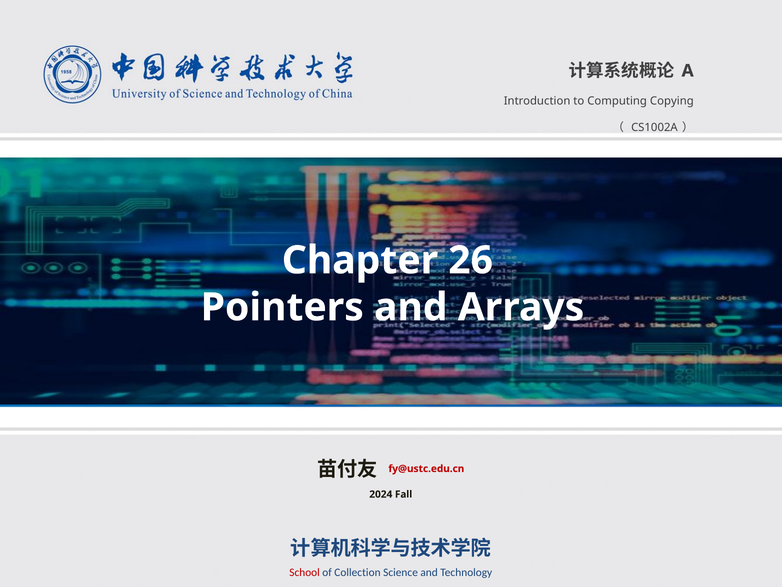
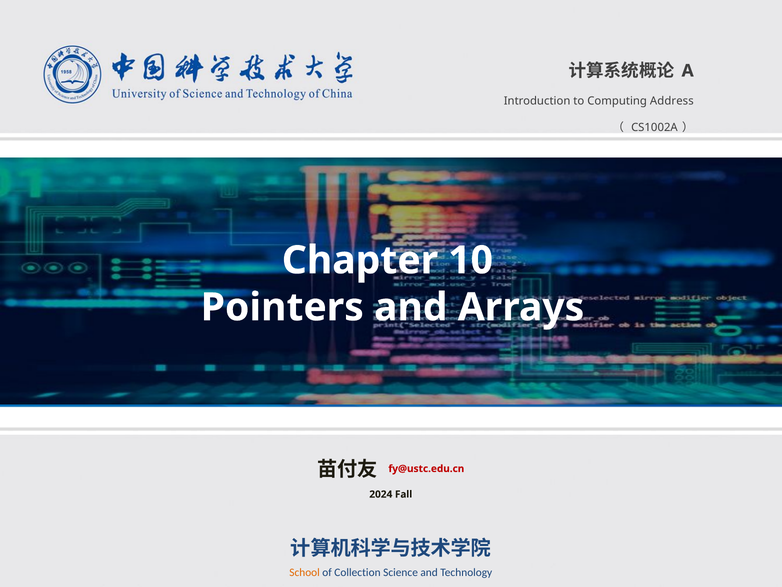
Copying: Copying -> Address (672, 101)
26: 26 -> 10 (471, 260)
School colour: red -> orange (305, 572)
